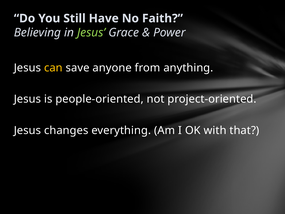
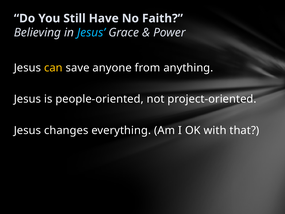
Jesus colour: light green -> light blue (91, 33)
